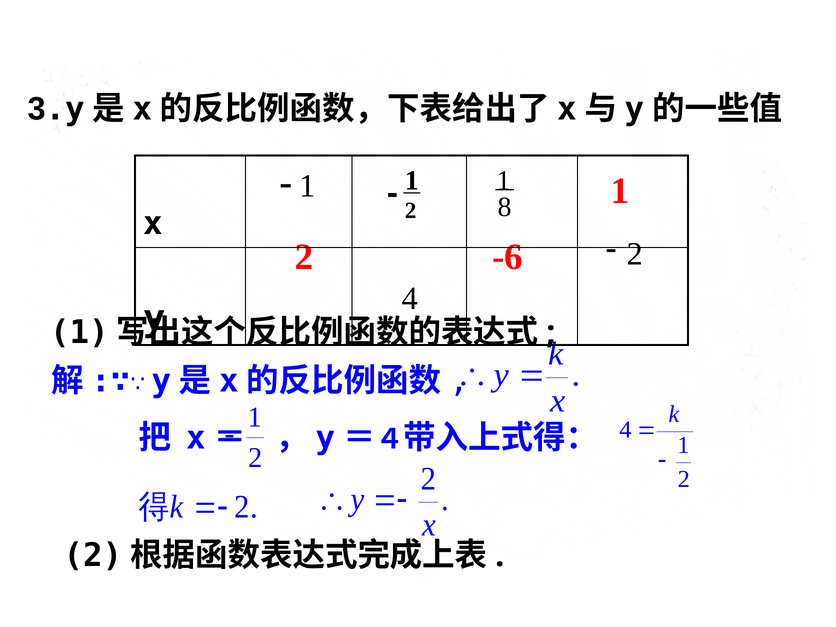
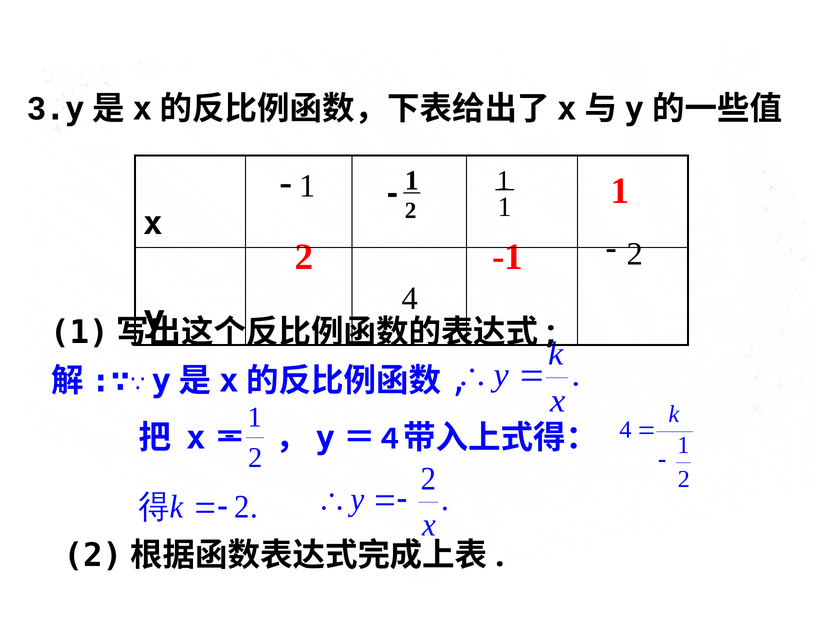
8: 8 -> 1 (505, 207)
-6: -6 -> -1 (508, 257)
